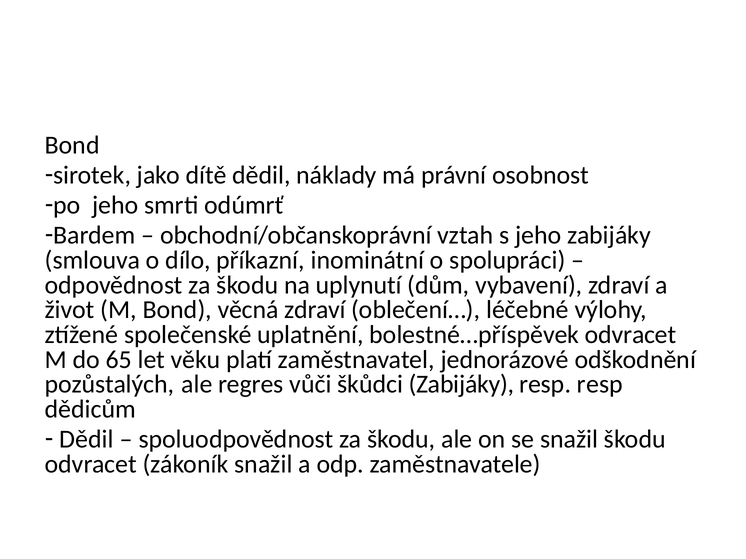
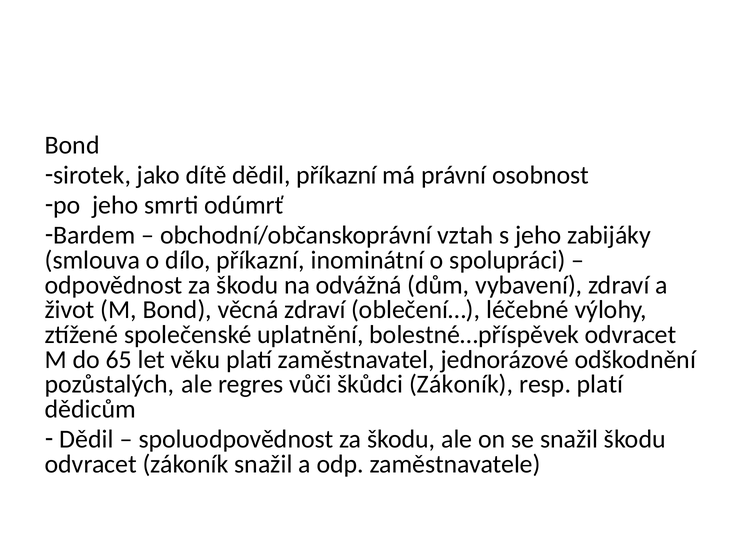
dědil náklady: náklady -> příkazní (337, 176)
uplynutí: uplynutí -> odvážná (359, 285)
škůdci Zabijáky: Zabijáky -> Zákoník (461, 385)
resp resp: resp -> platí (600, 385)
